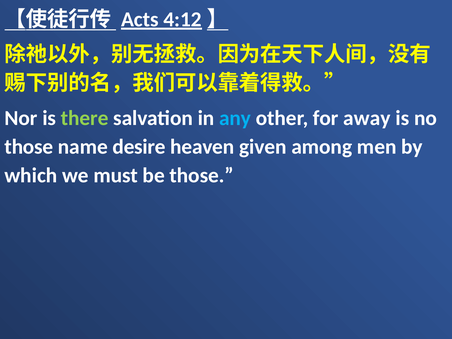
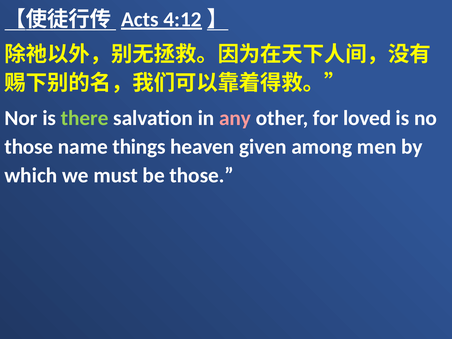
any colour: light blue -> pink (235, 118)
away: away -> loved (367, 118)
desire: desire -> things (139, 147)
